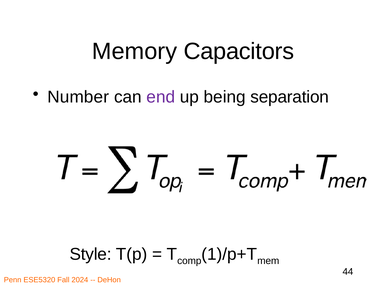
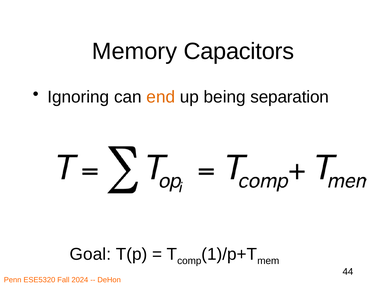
Number: Number -> Ignoring (78, 97)
end colour: purple -> orange (161, 97)
Style: Style -> Goal (90, 255)
